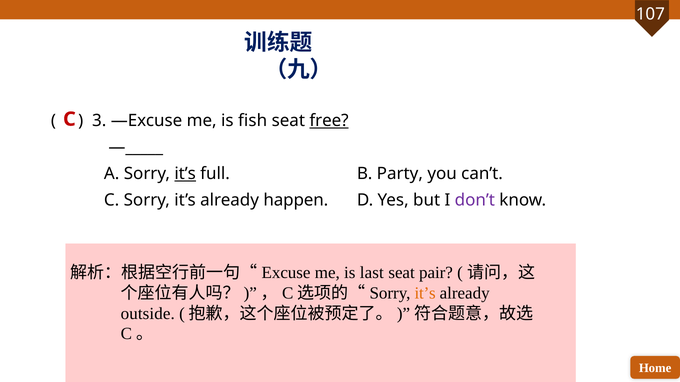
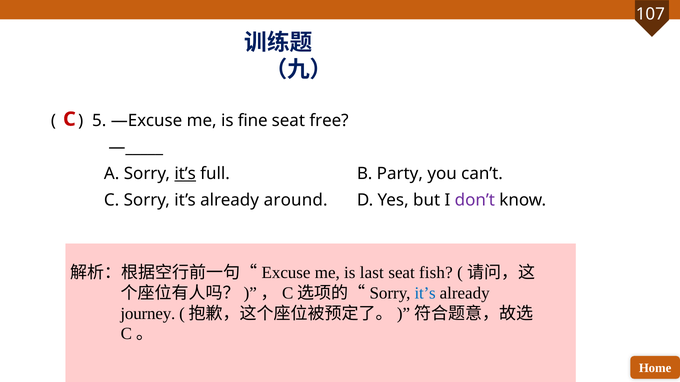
3: 3 -> 5 (99, 121)
fish: fish -> fine (253, 121)
free underline: present -> none (329, 121)
happen: happen -> around (296, 200)
pair: pair -> fish (436, 273)
it’s colour: orange -> blue (425, 293)
outside: outside -> journey (148, 314)
